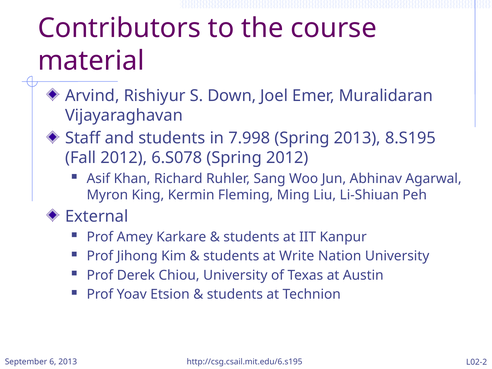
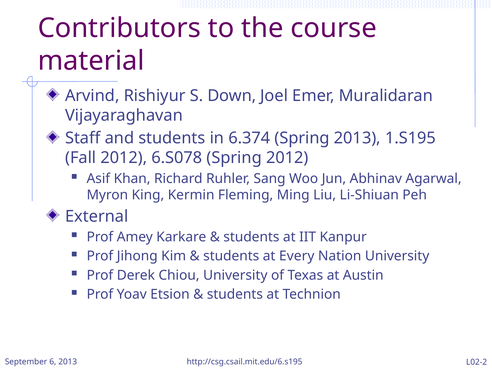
7.998: 7.998 -> 6.374 (249, 138)
8.S195: 8.S195 -> 1.S195 (410, 138)
Write: Write -> Every (297, 256)
